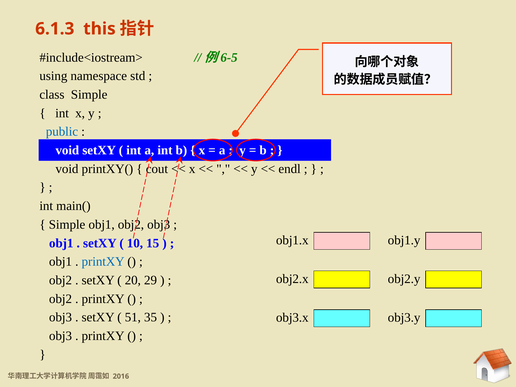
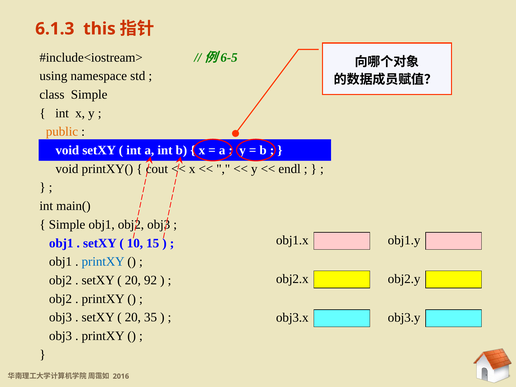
public colour: blue -> orange (62, 132)
29: 29 -> 92 (151, 280)
51: 51 -> 20 (133, 317)
